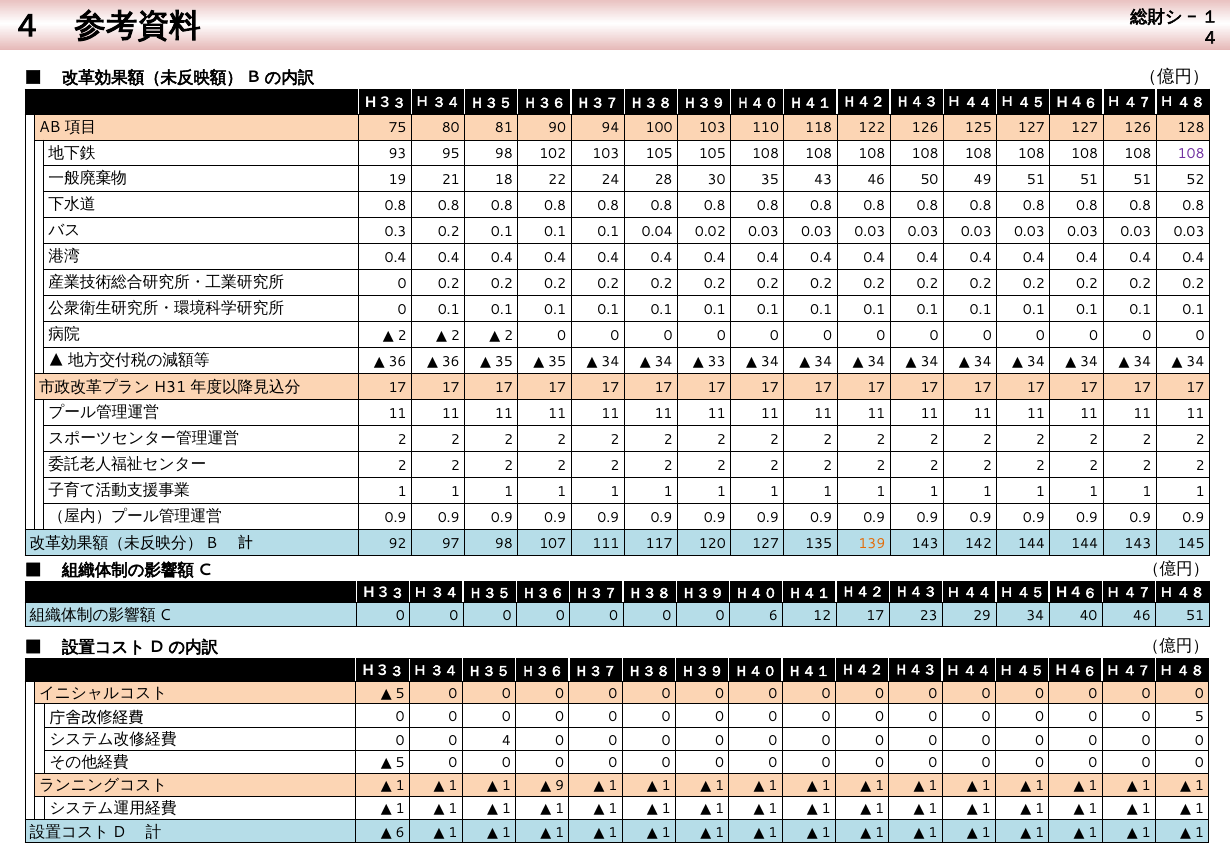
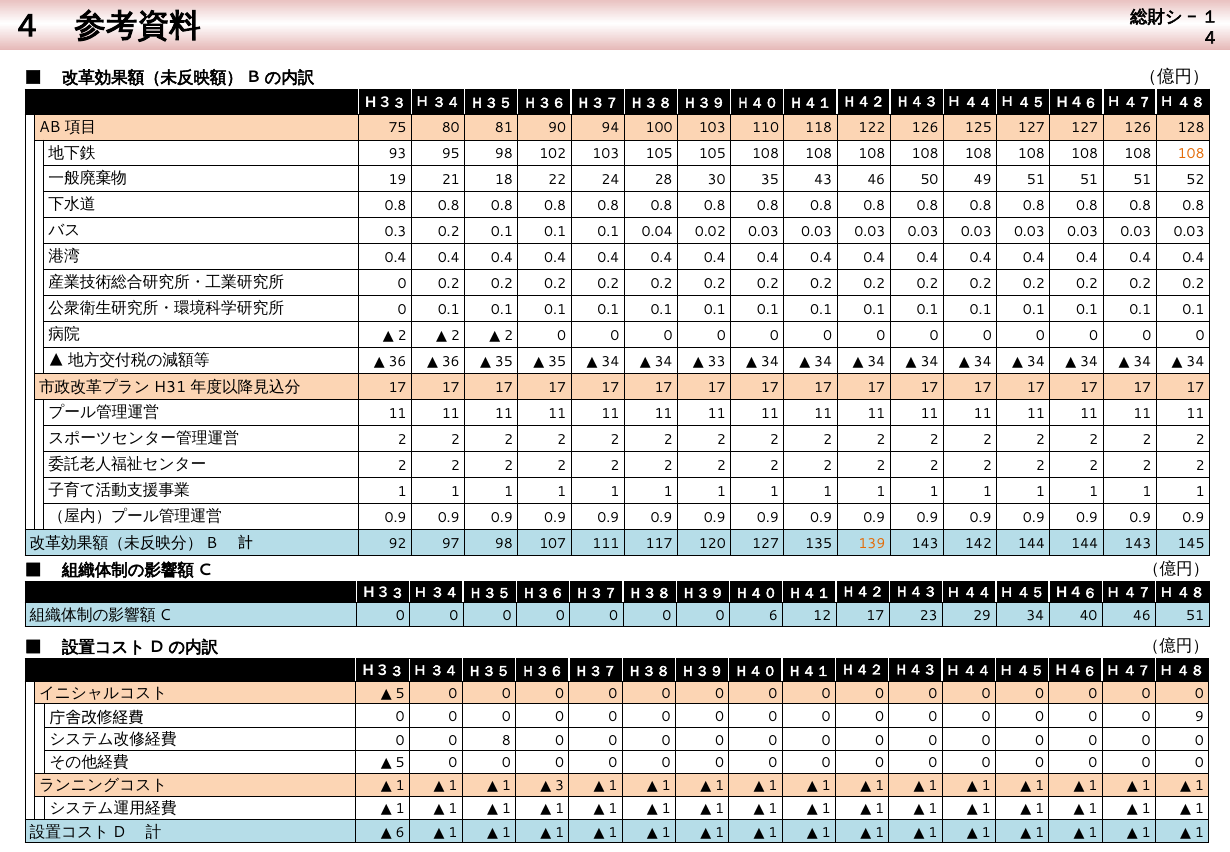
108 colour: purple -> orange (1191, 154)
0 5: 5 -> 9 (1200, 717)
4: 4 -> 8 (506, 740)
9: 9 -> 3 (560, 786)
